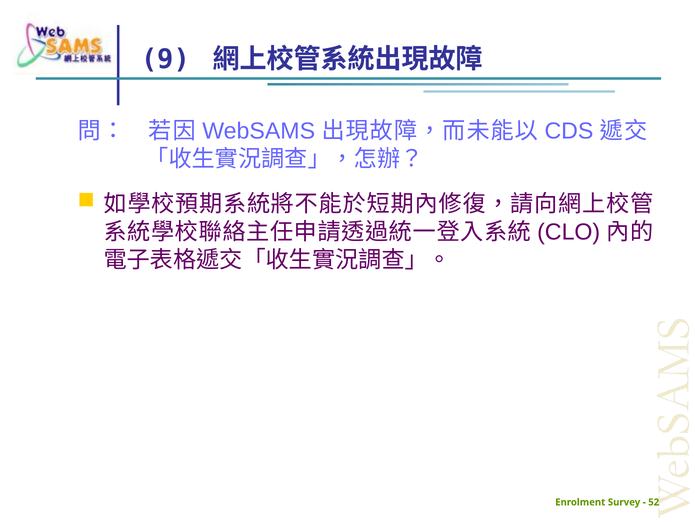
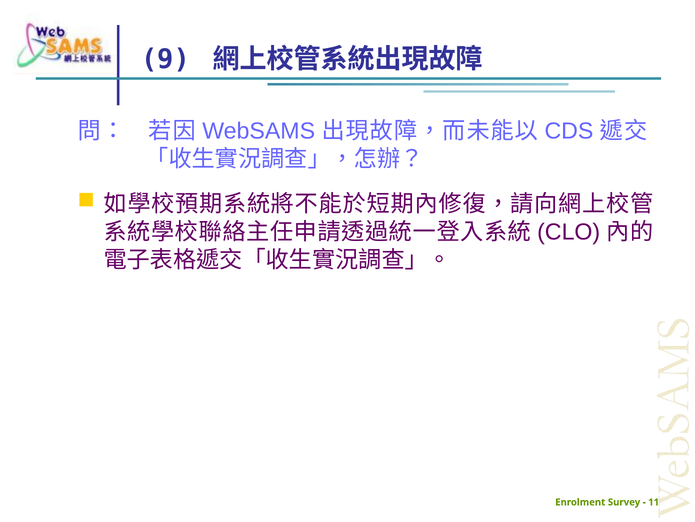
52: 52 -> 11 (654, 501)
